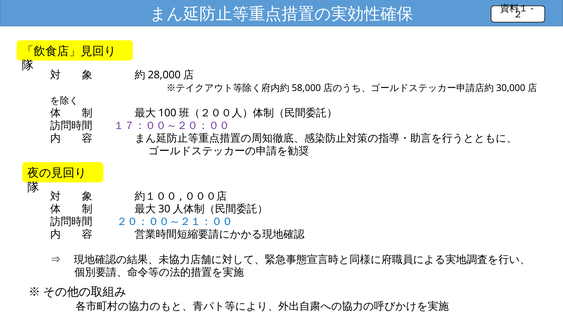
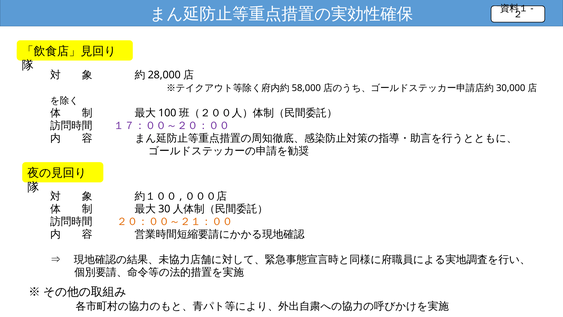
２０：００～２１：００ colour: blue -> orange (175, 222)
